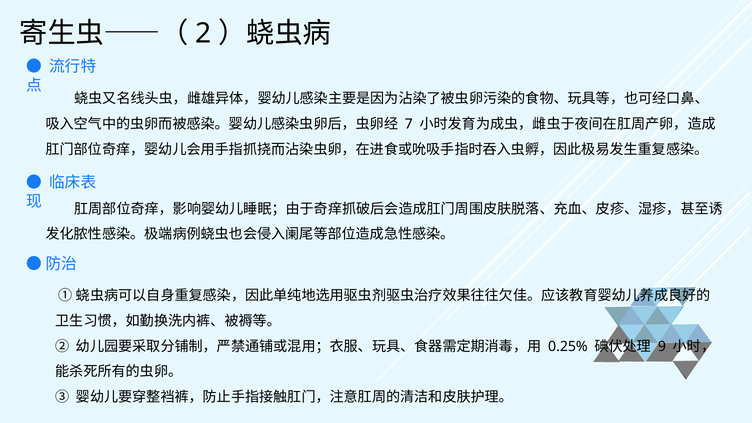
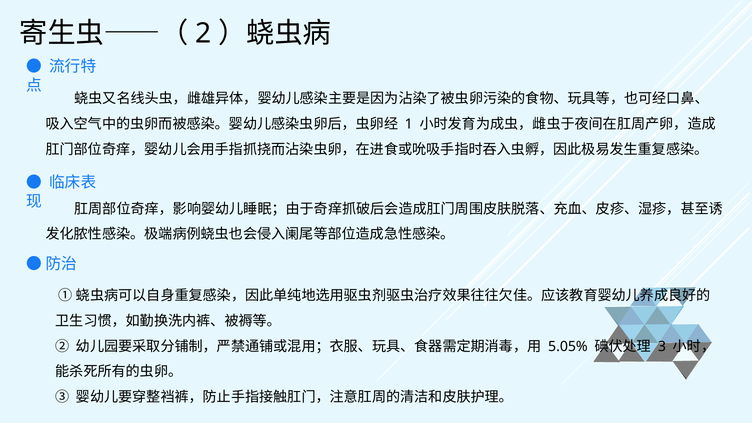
7: 7 -> 1 (409, 124)
0.25%: 0.25% -> 5.05% (568, 346)
9: 9 -> 3 (662, 346)
